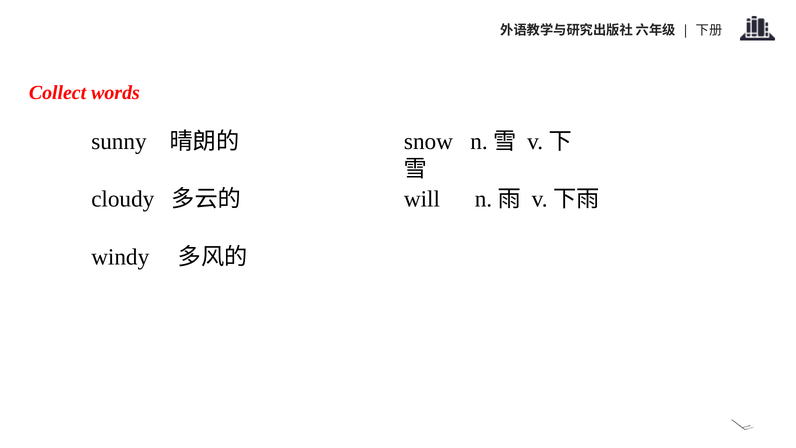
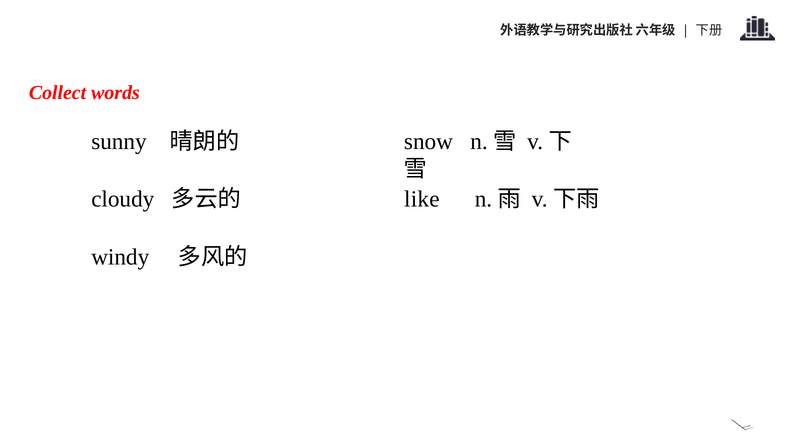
will: will -> like (422, 199)
